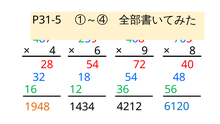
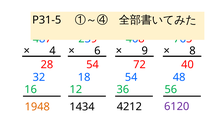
6120 colour: blue -> purple (177, 106)
